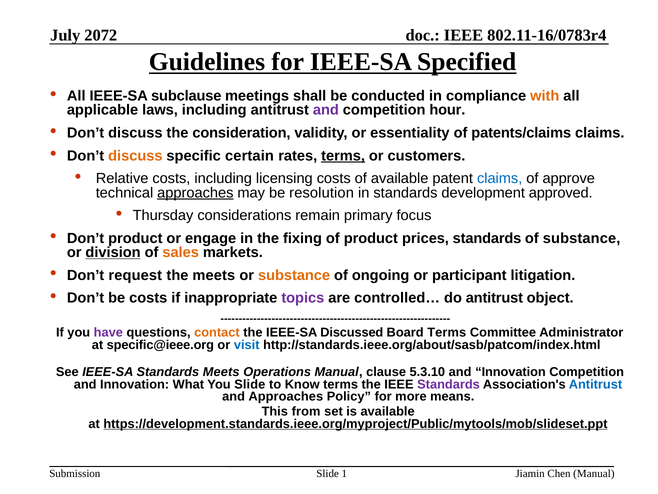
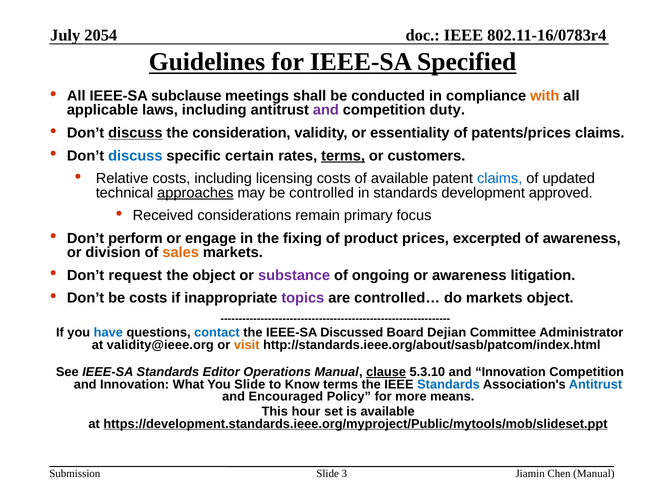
2072: 2072 -> 2054 (101, 35)
hour: hour -> duty (447, 110)
discuss underline: none -> present (135, 133)
patents/claims: patents/claims -> patents/prices (521, 133)
discuss colour: orange -> blue (135, 156)
approve: approve -> updated (569, 178)
resolution: resolution -> controlled (322, 193)
Thursday: Thursday -> Received (163, 215)
Don’t product: product -> perform (135, 238)
prices standards: standards -> excerpted (487, 238)
of substance: substance -> awareness (582, 238)
division underline: present -> none (113, 252)
the meets: meets -> object (214, 275)
substance colour: orange -> purple (294, 275)
or participant: participant -> awareness (469, 275)
do antitrust: antitrust -> markets (494, 298)
have colour: purple -> blue (108, 332)
contact colour: orange -> blue (217, 332)
Board Terms: Terms -> Dejian (447, 332)
specific@ieee.org: specific@ieee.org -> validity@ieee.org (160, 345)
visit colour: blue -> orange (247, 345)
Standards Meets: Meets -> Editor (221, 372)
clause underline: none -> present (386, 372)
Standards colour: purple -> blue (449, 384)
and Approaches: Approaches -> Encouraged (286, 396)
from: from -> hour (306, 411)
1: 1 -> 3 (344, 473)
